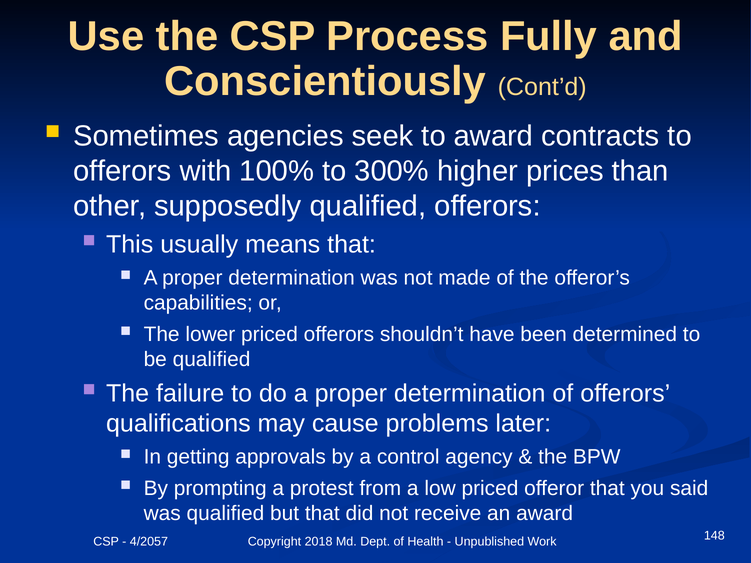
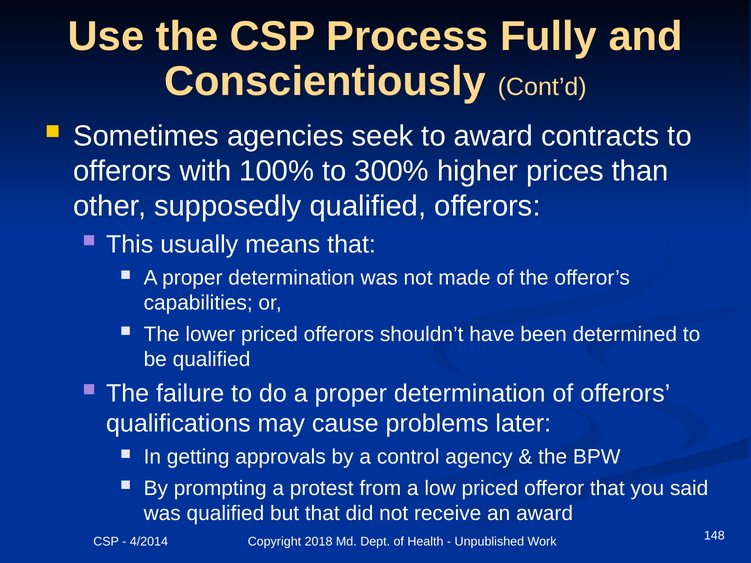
4/2057: 4/2057 -> 4/2014 (149, 542)
